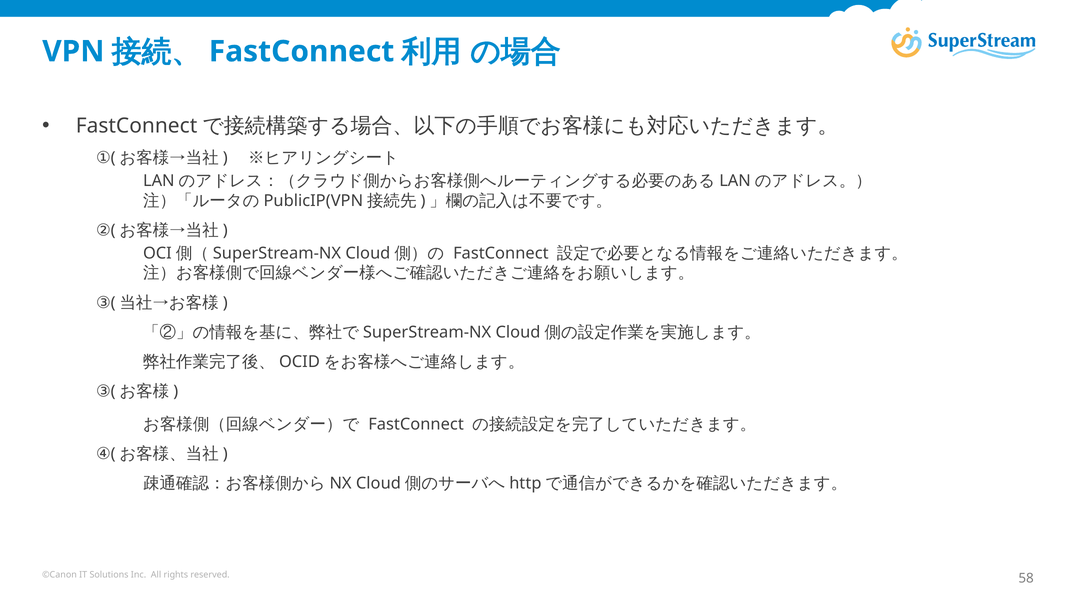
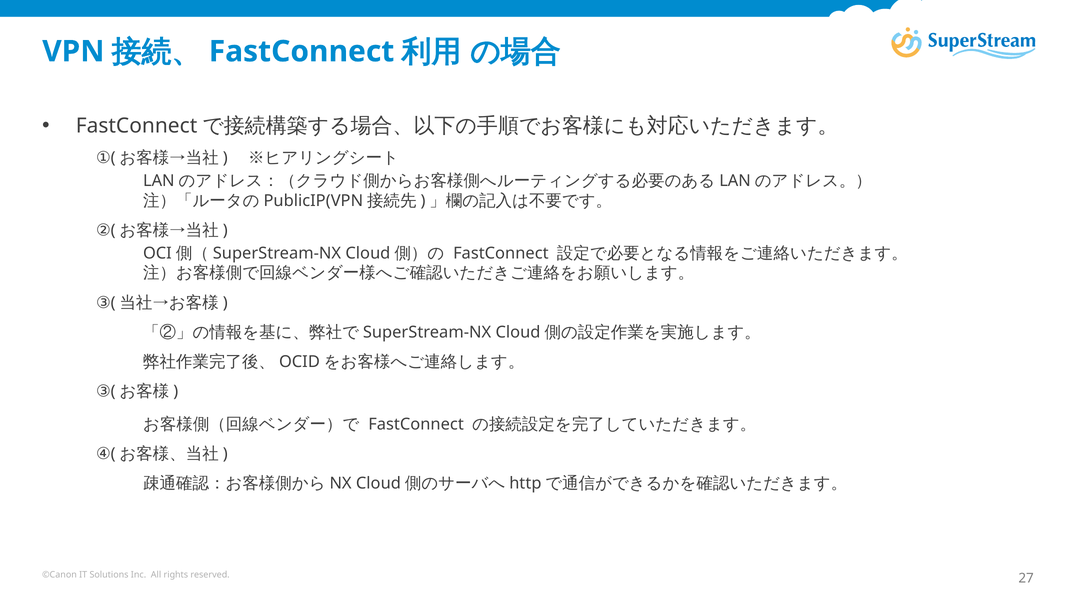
58: 58 -> 27 (1026, 578)
